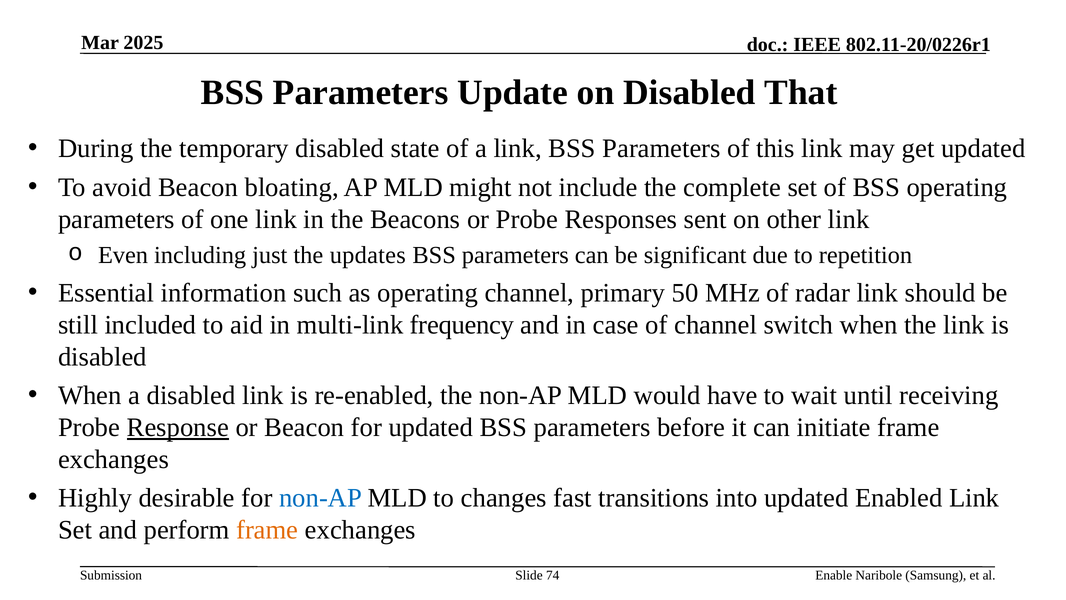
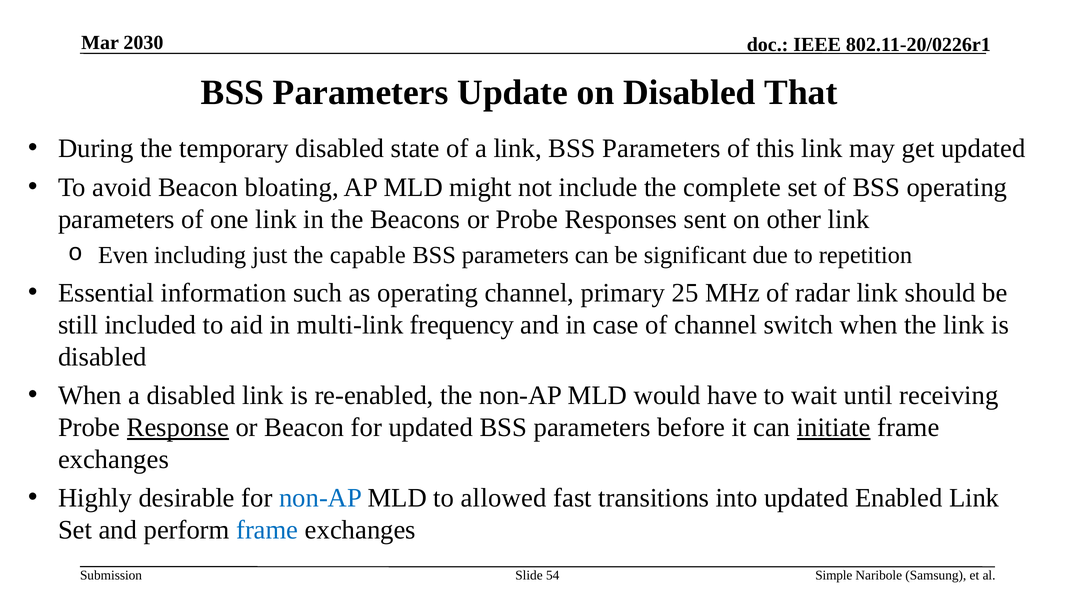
2025: 2025 -> 2030 (143, 42)
updates: updates -> capable (368, 255)
50: 50 -> 25 (685, 293)
initiate underline: none -> present (834, 427)
changes: changes -> allowed (504, 498)
frame colour: orange -> blue (267, 530)
74: 74 -> 54 (553, 575)
Enable: Enable -> Simple (834, 575)
